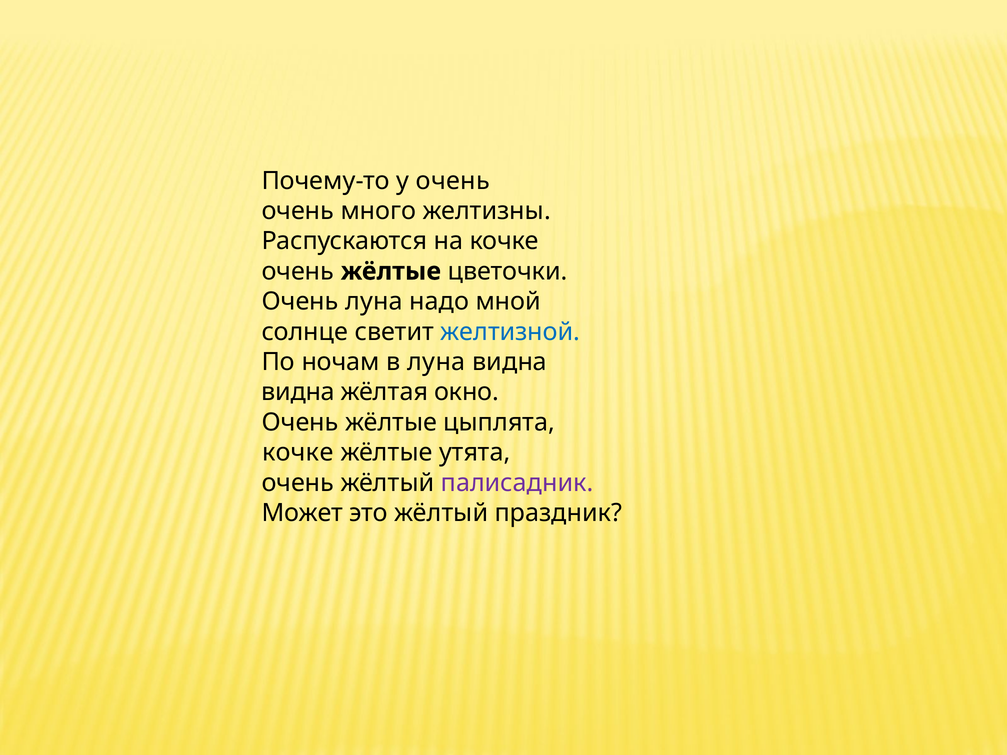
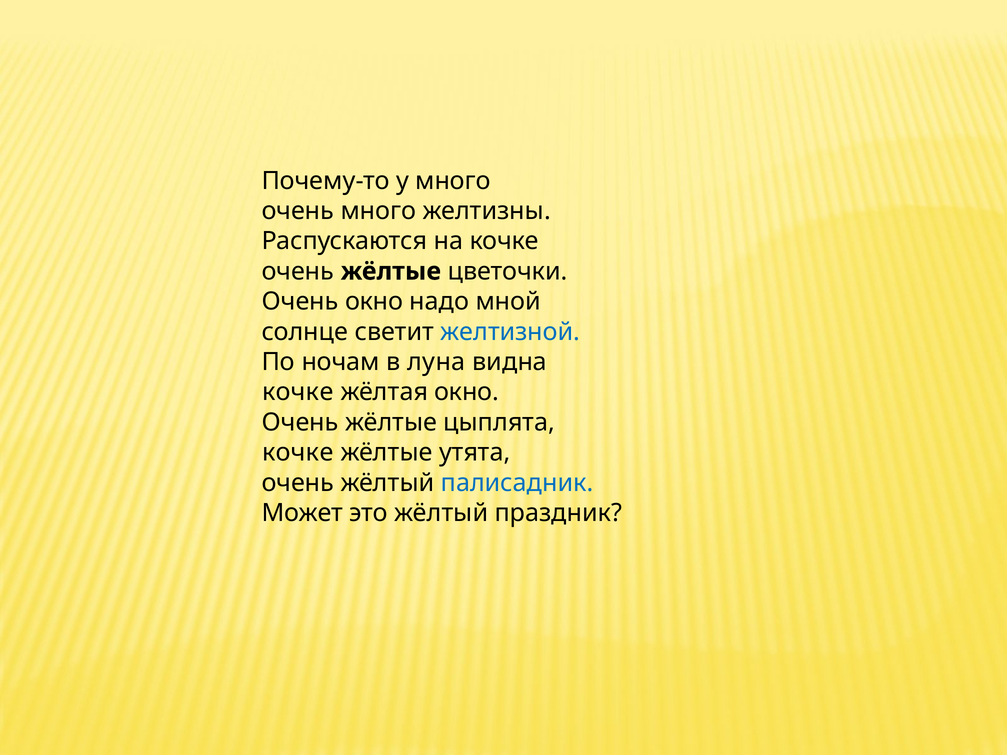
у очень: очень -> много (453, 181)
Очень луна: луна -> окно (374, 302)
видна: видна -> кочке (298, 392)
палисадник colour: purple -> blue (517, 483)
